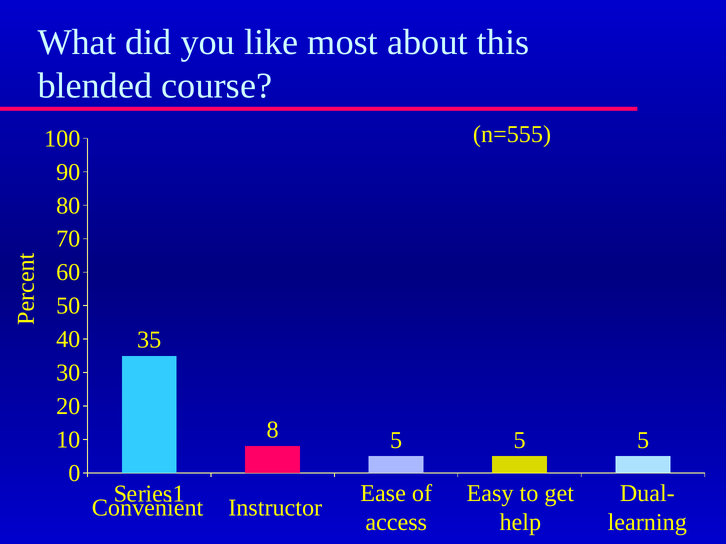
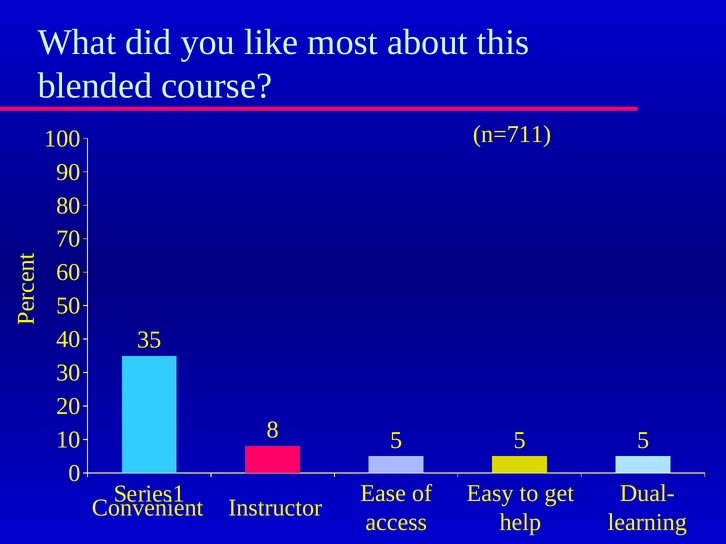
n=555: n=555 -> n=711 (512, 134)
